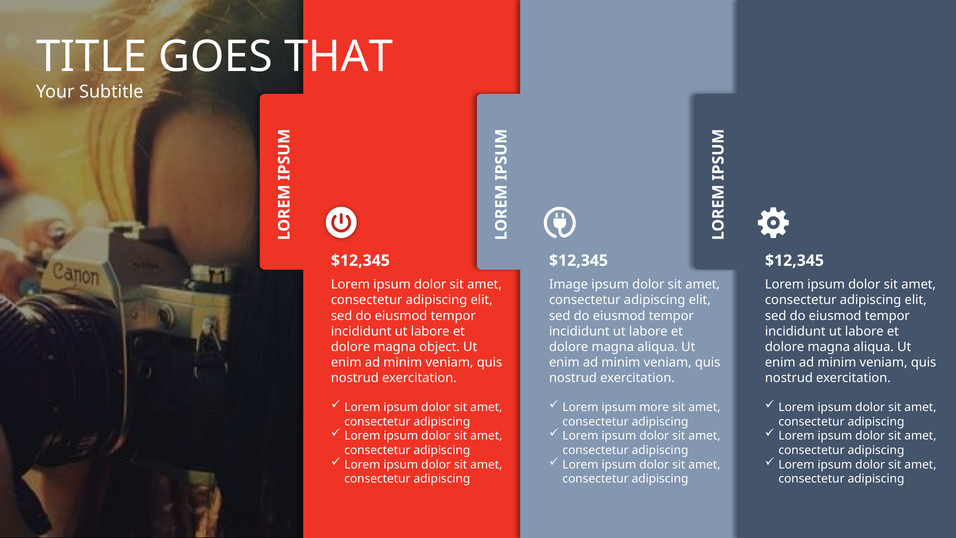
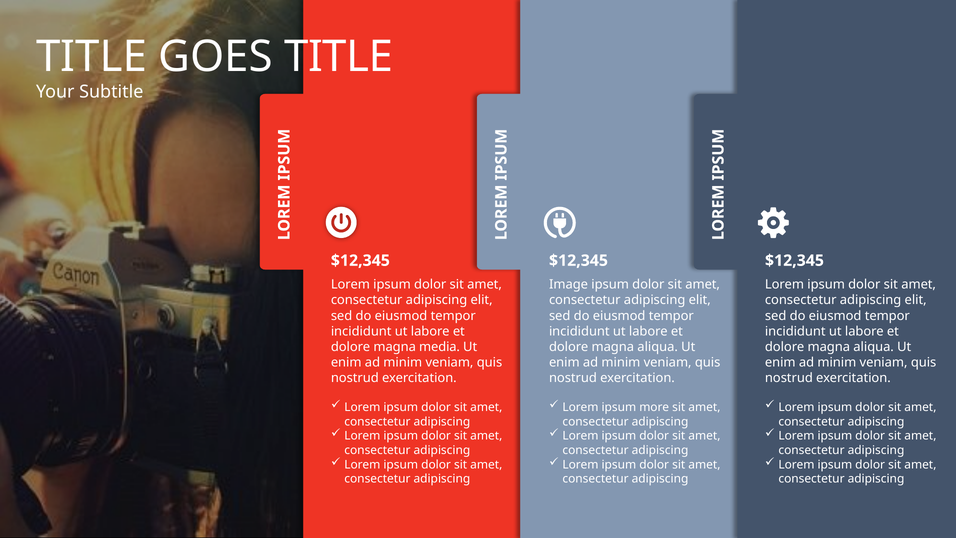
GOES THAT: THAT -> TITLE (339, 57)
object: object -> media (440, 347)
